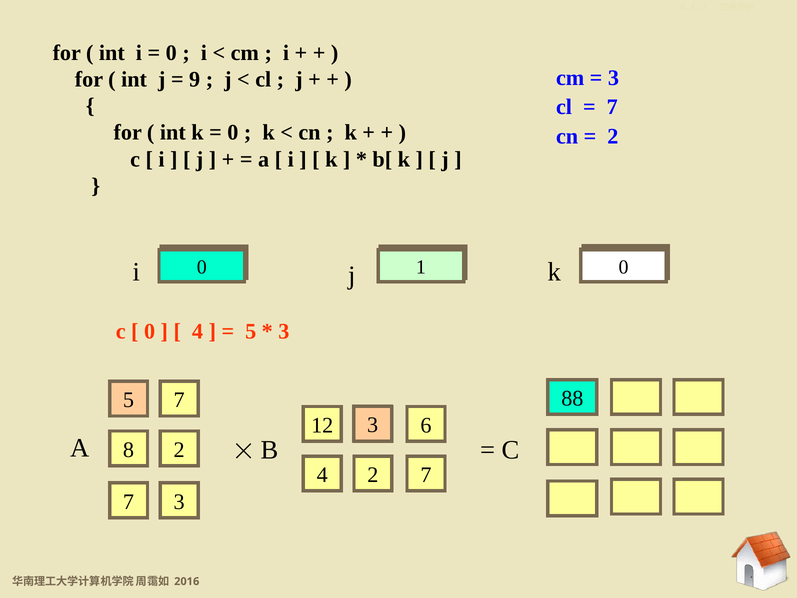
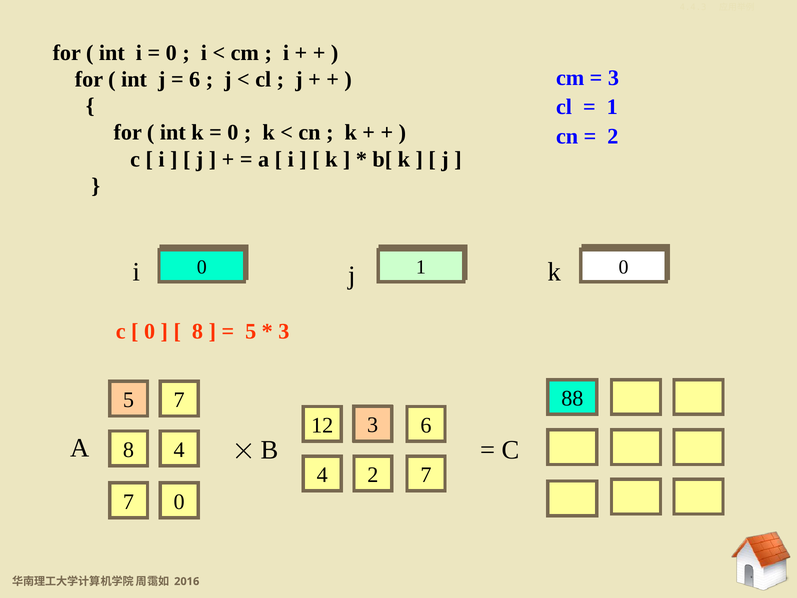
9: 9 -> 6 (195, 79)
7: 7 -> 1 (612, 107)
4: 4 -> 8 (197, 331)
8 2: 2 -> 4 (179, 450)
7 3: 3 -> 0 (179, 502)
